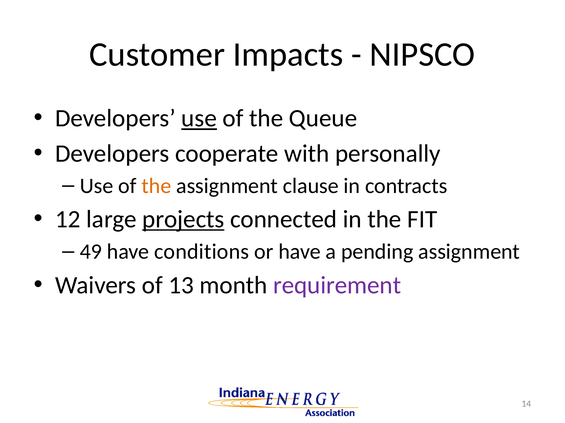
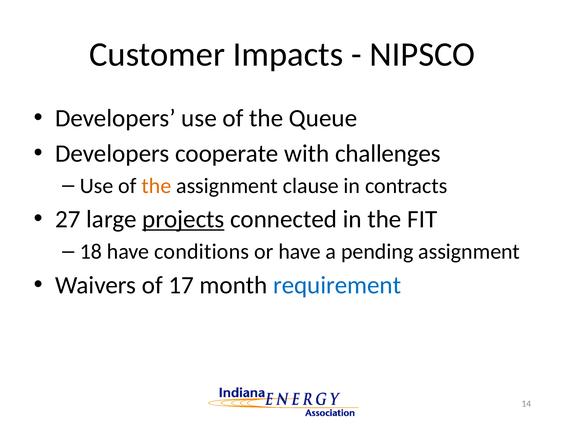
use underline: present -> none (199, 119)
personally: personally -> challenges (388, 154)
12: 12 -> 27 (68, 220)
49: 49 -> 18 (91, 252)
13: 13 -> 17 (181, 286)
requirement colour: purple -> blue (337, 286)
